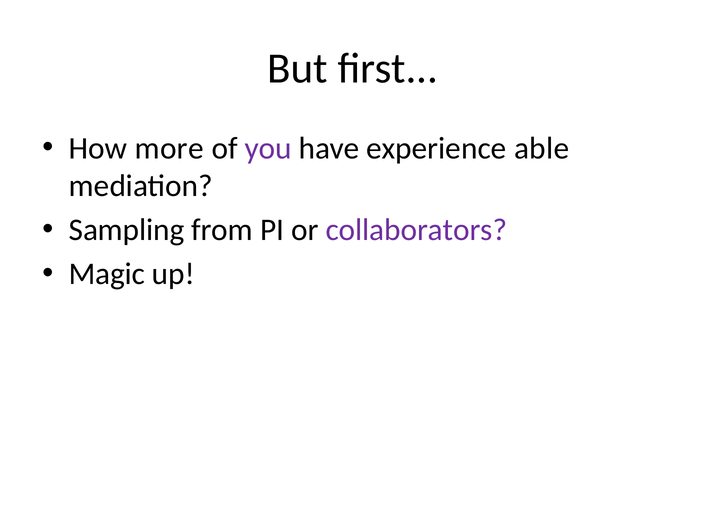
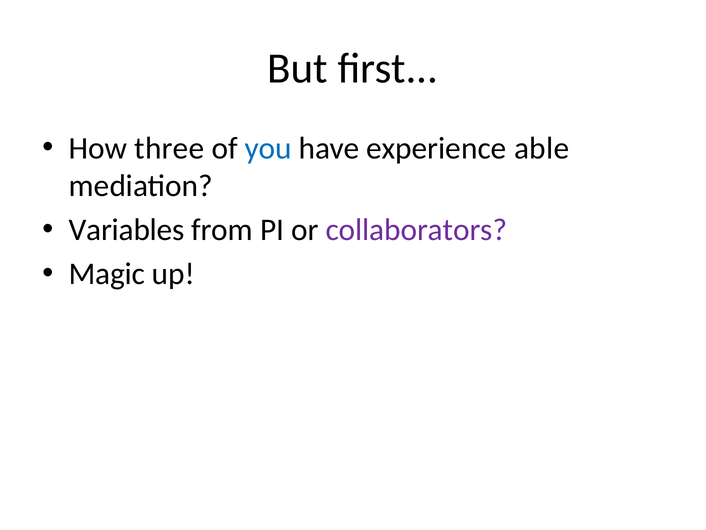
more: more -> three (169, 148)
you colour: purple -> blue (268, 148)
Sampling: Sampling -> Variables (127, 230)
